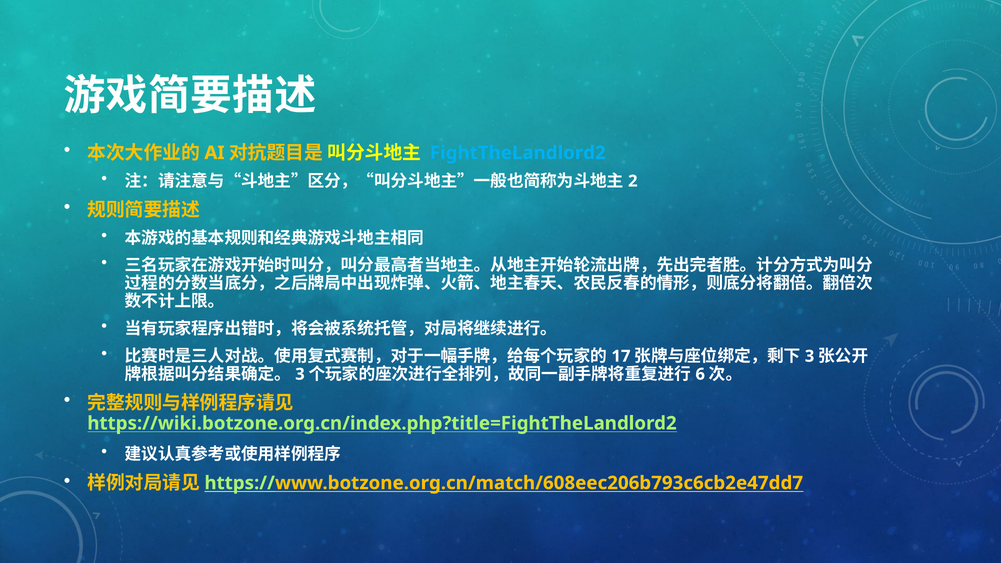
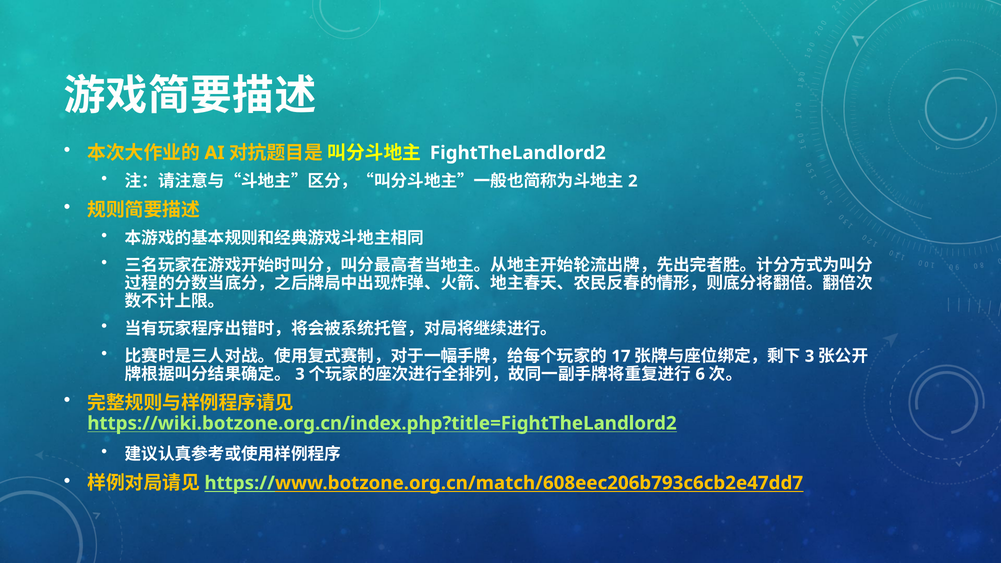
FightTheLandlord2 colour: light blue -> white (518, 153)
